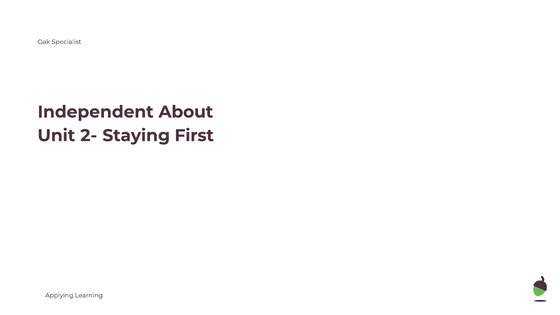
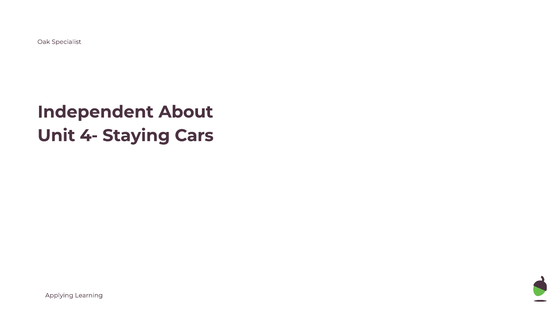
2-: 2- -> 4- (89, 136)
First: First -> Cars (194, 136)
